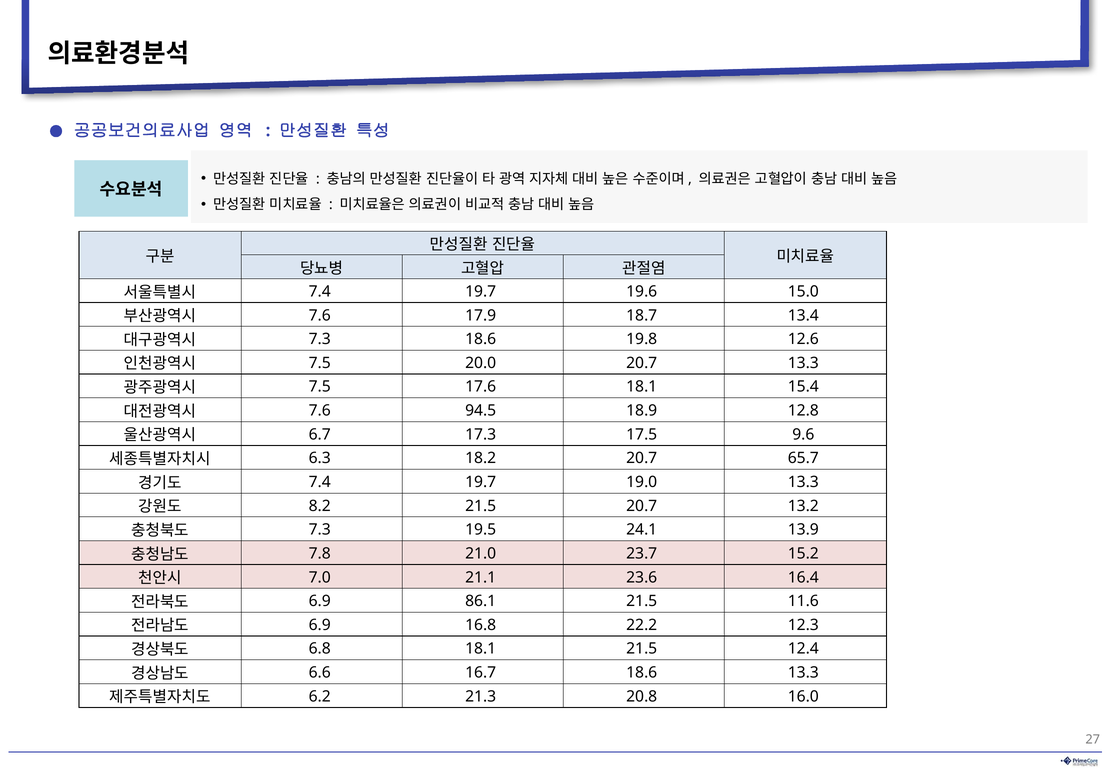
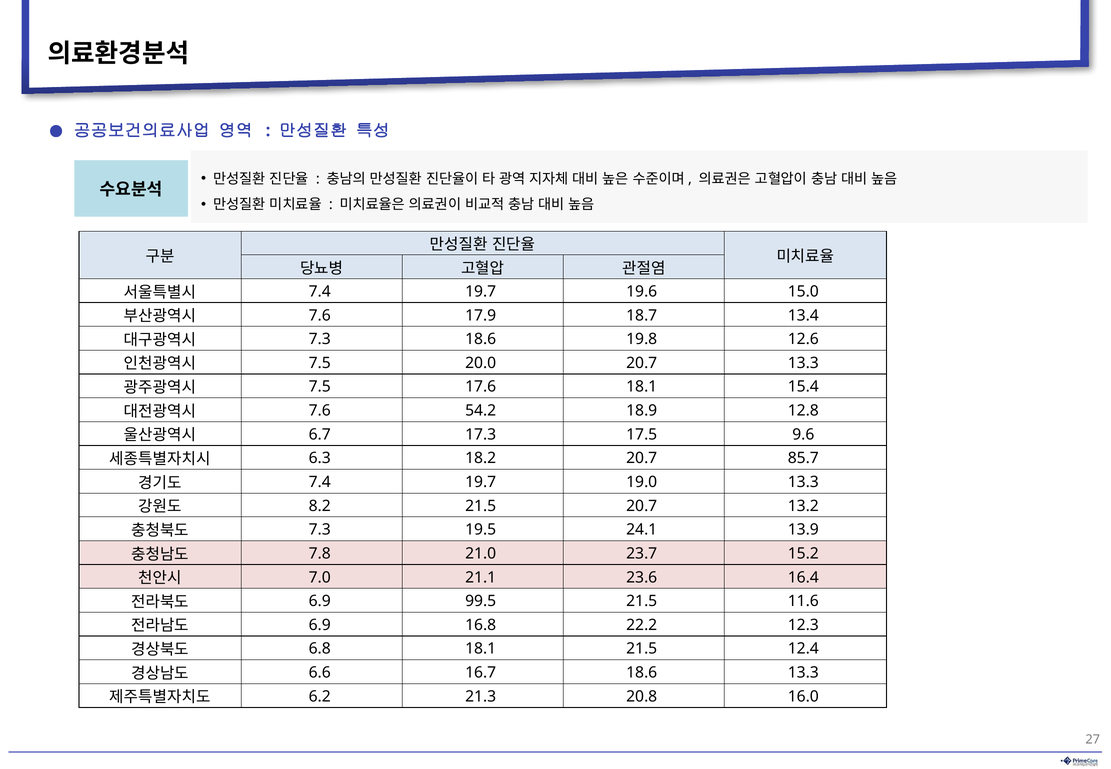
94.5: 94.5 -> 54.2 (481, 411)
65.7: 65.7 -> 85.7 (803, 458)
86.1: 86.1 -> 99.5 (481, 601)
